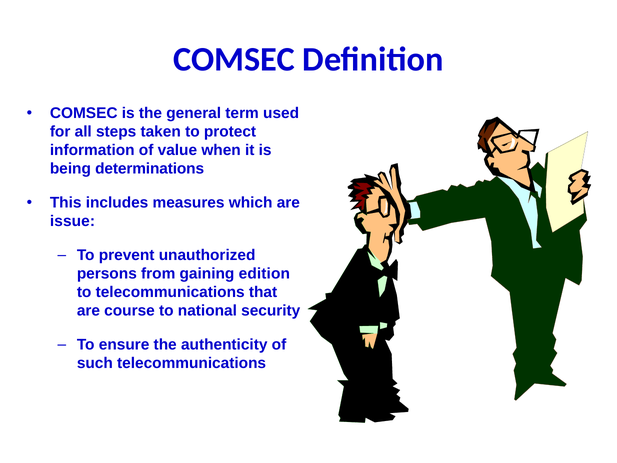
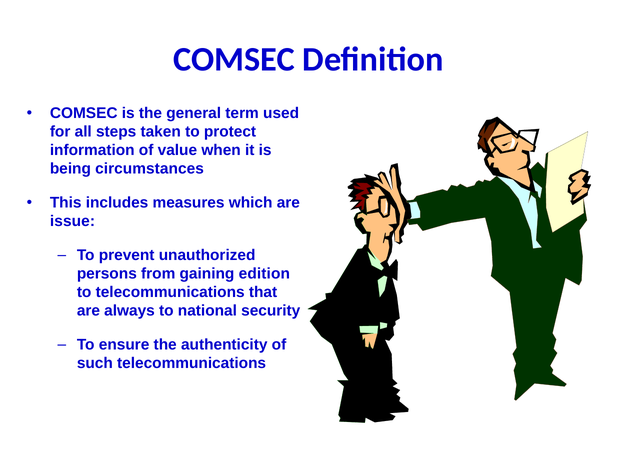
determinations: determinations -> circumstances (150, 169)
course: course -> always (130, 311)
